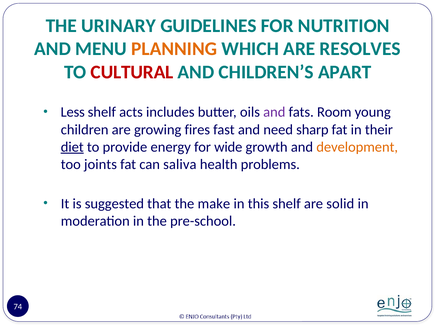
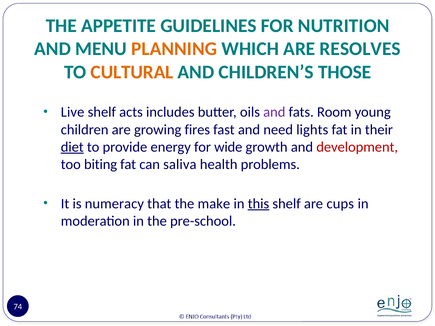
URINARY: URINARY -> APPETITE (119, 26)
CULTURAL colour: red -> orange (132, 72)
APART: APART -> THOSE (345, 72)
Less: Less -> Live (73, 112)
sharp: sharp -> lights (312, 130)
development colour: orange -> red (357, 147)
joints: joints -> biting (101, 164)
suggested: suggested -> numeracy (114, 204)
this underline: none -> present (258, 204)
solid: solid -> cups (340, 204)
